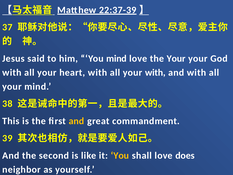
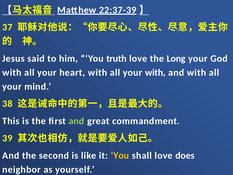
You mind: mind -> truth (116, 58)
the Your: Your -> Long (176, 58)
and colour: yellow -> light green (76, 121)
